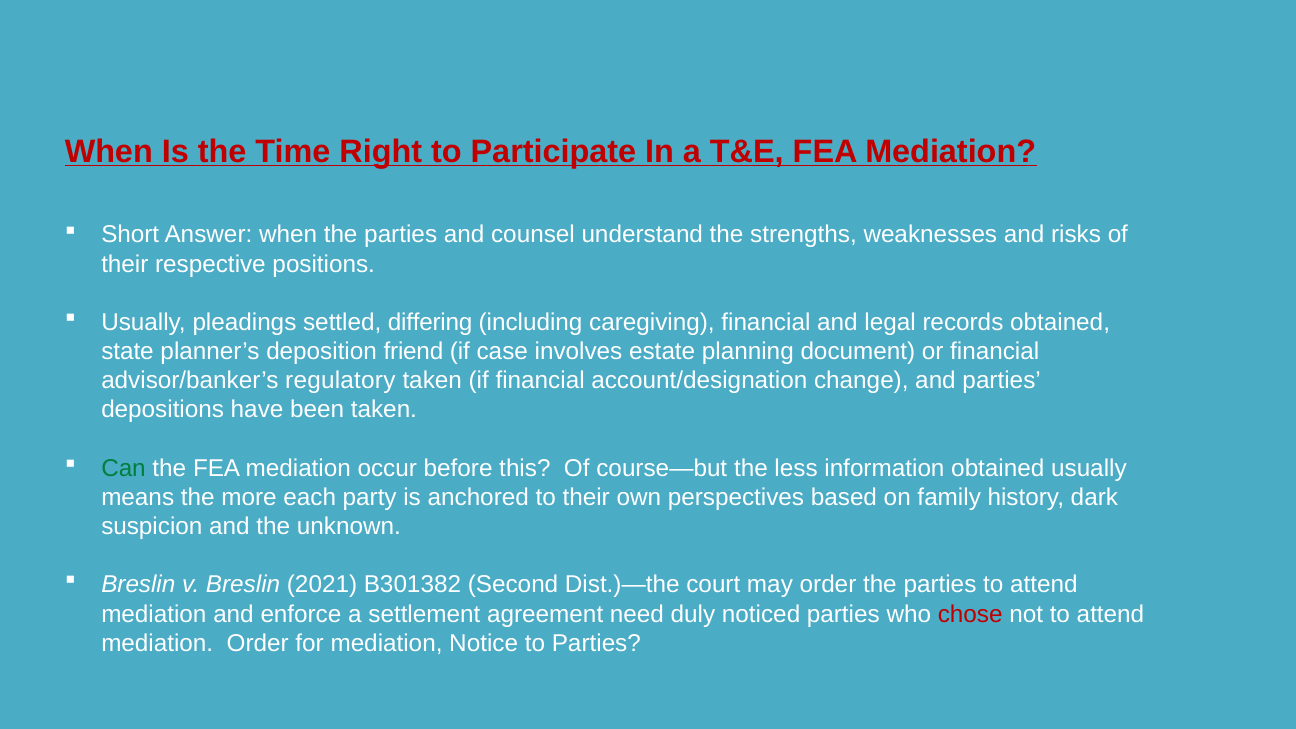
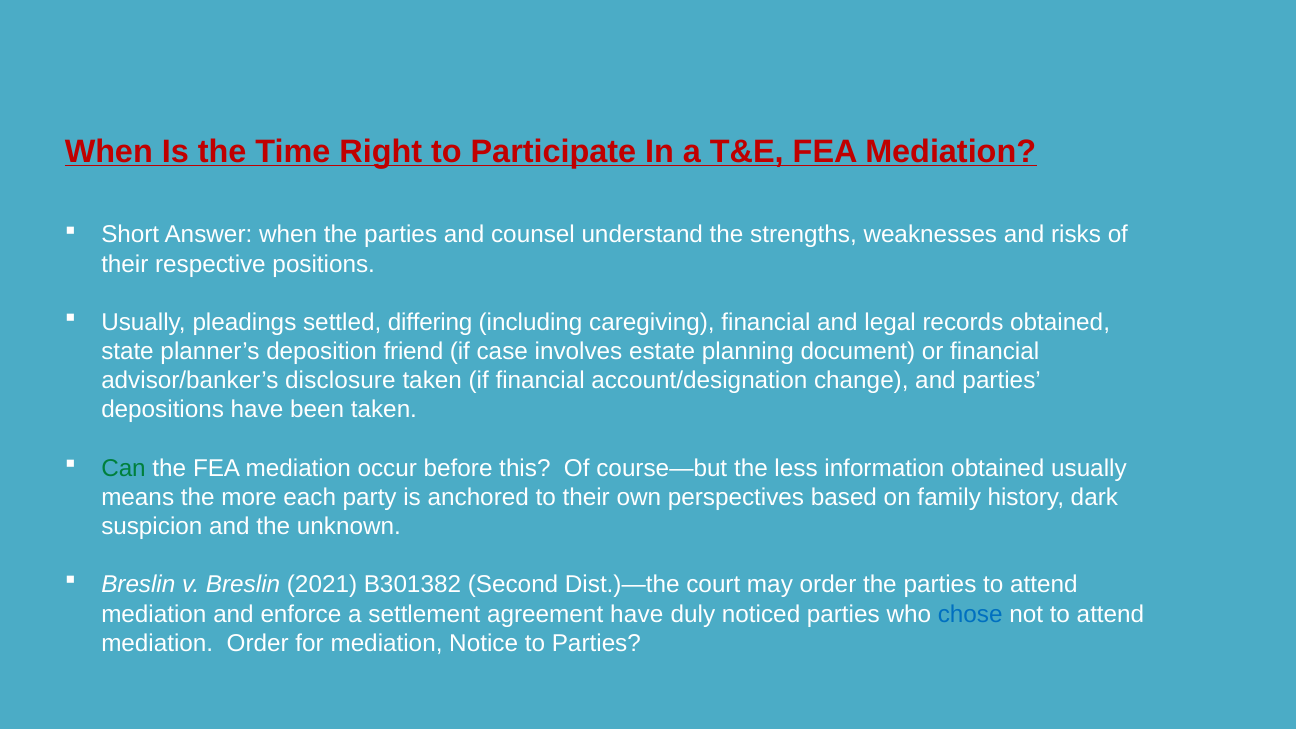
regulatory: regulatory -> disclosure (340, 381)
agreement need: need -> have (637, 614)
chose colour: red -> blue (970, 614)
